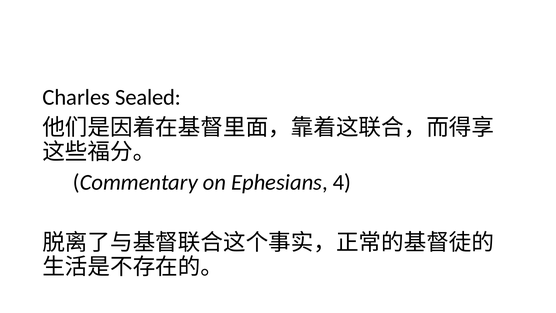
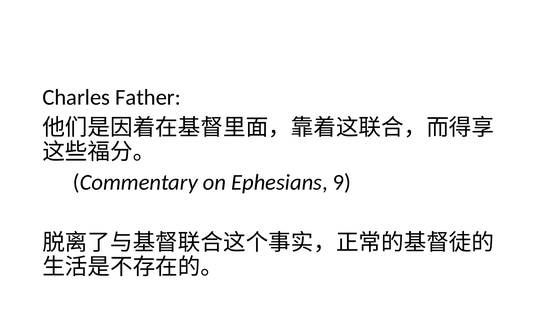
Sealed: Sealed -> Father (148, 97)
4: 4 -> 9 (342, 182)
